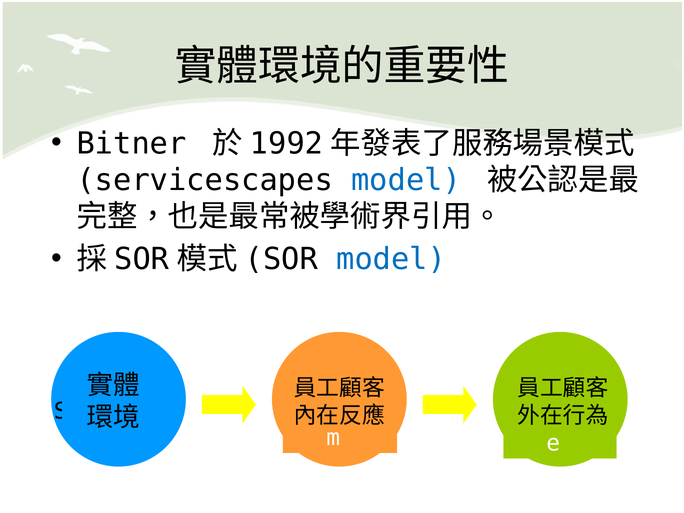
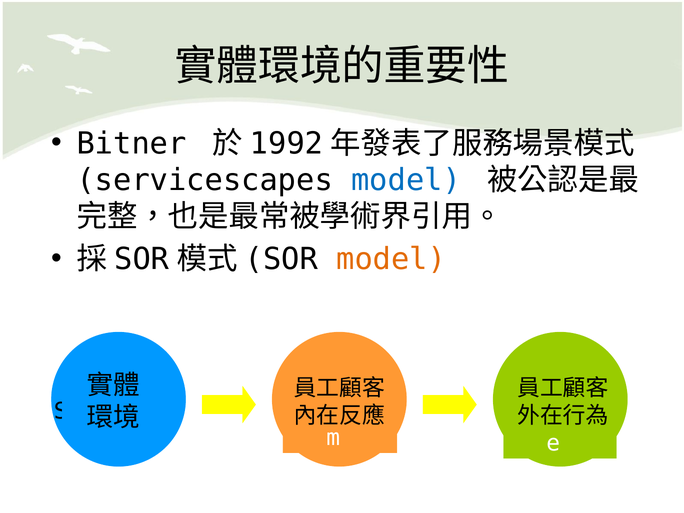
model colour: blue -> orange (391, 259)
